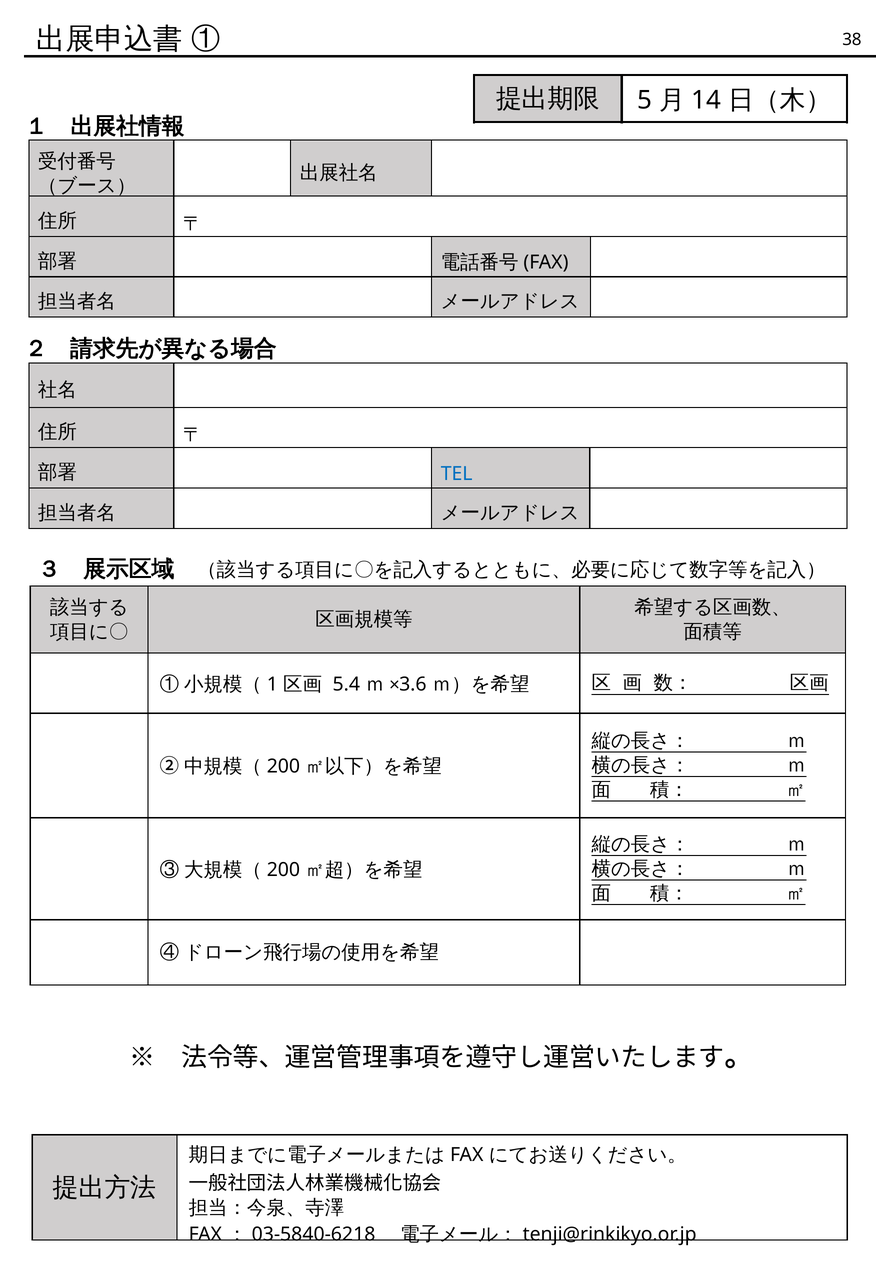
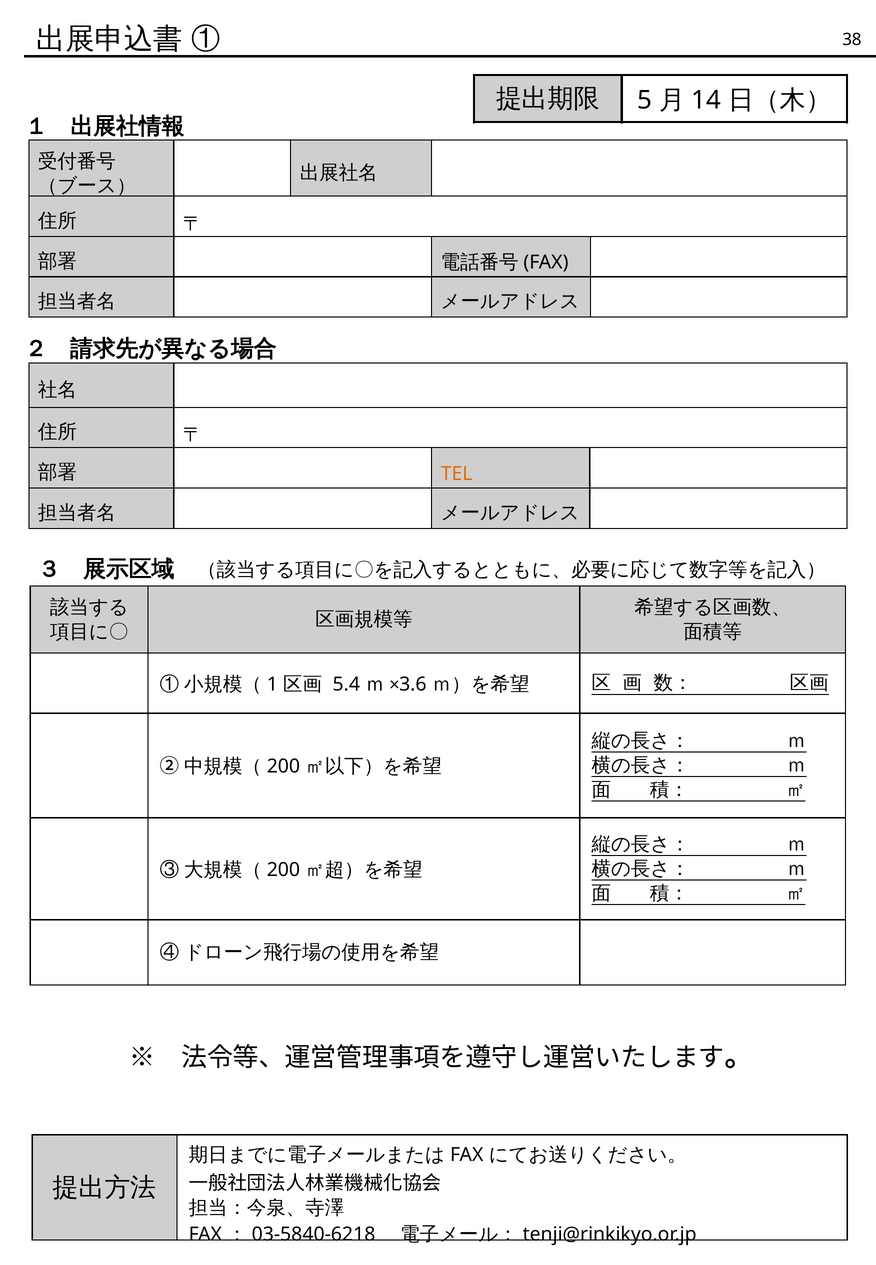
TEL colour: blue -> orange (457, 474)
